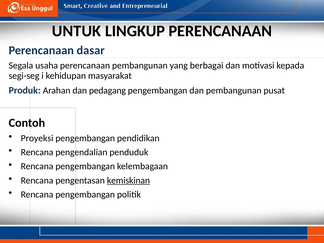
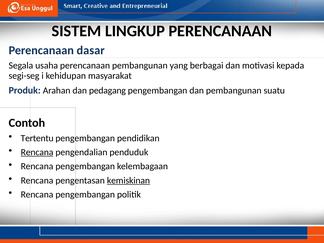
UNTUK: UNTUK -> SISTEM (77, 31)
pusat: pusat -> suatu (274, 91)
Proyeksi: Proyeksi -> Tertentu (37, 138)
Rencana underline: none -> present (37, 152)
